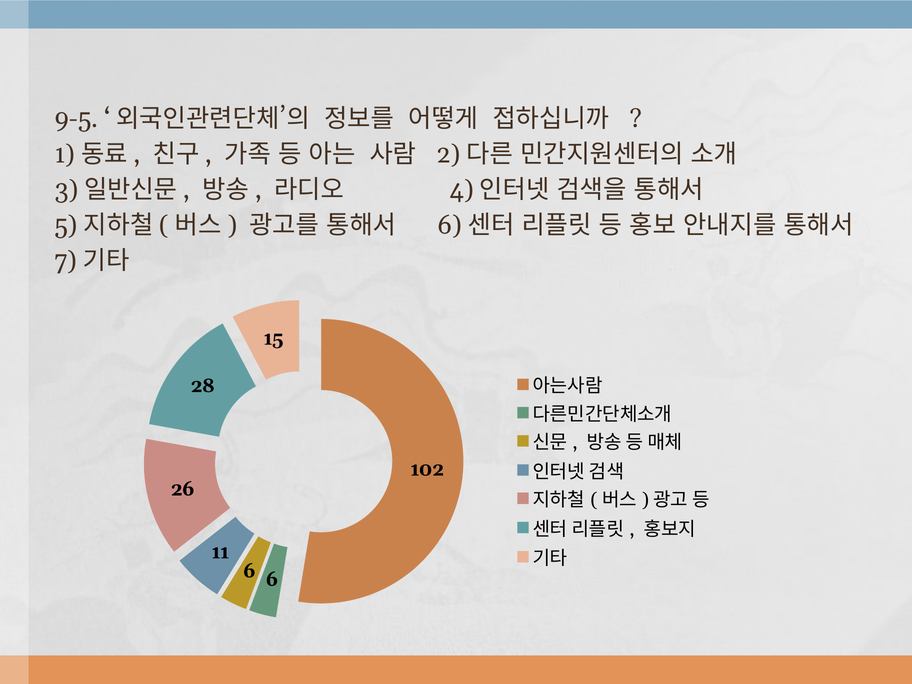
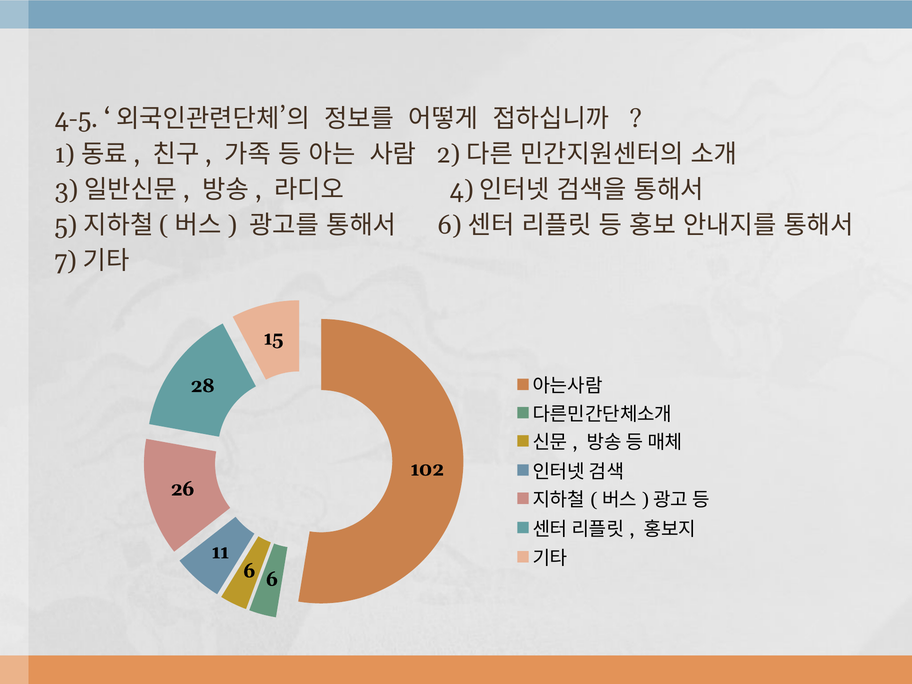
9-5: 9-5 -> 4-5 (76, 119)
